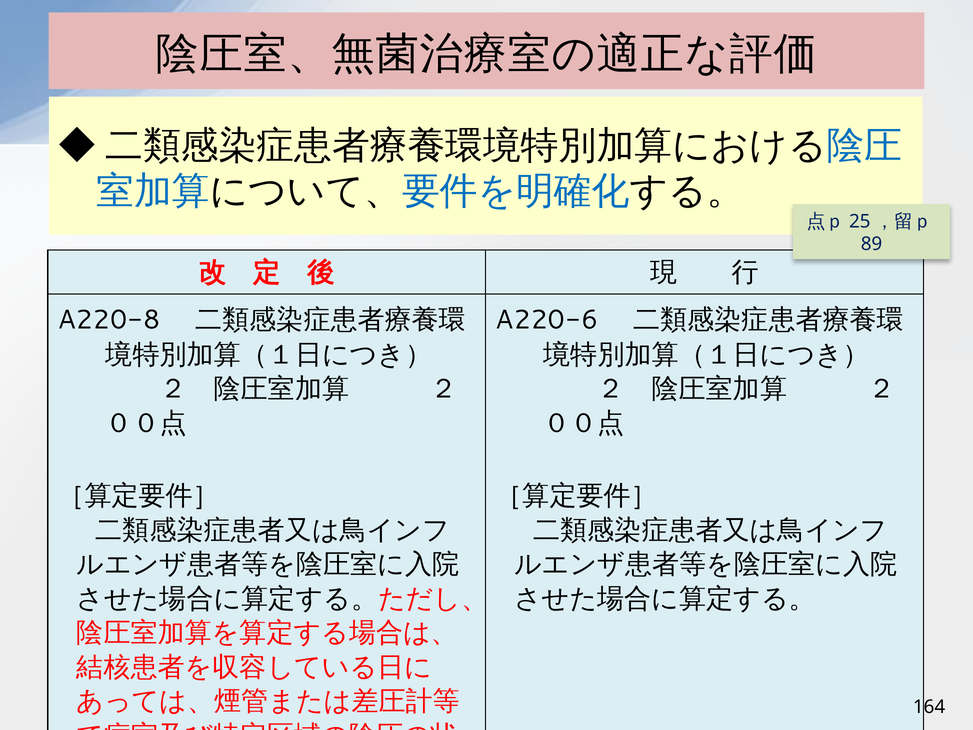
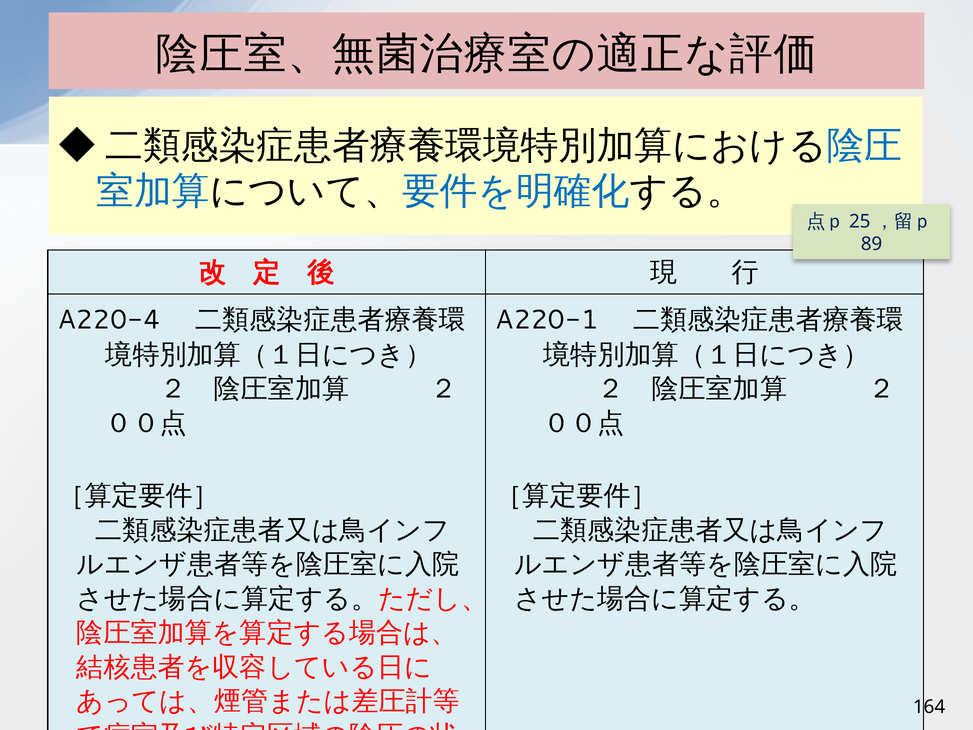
A220-8: A220-8 -> A220-4 (109, 320)
A220-6: A220-6 -> A220-1 (547, 320)
